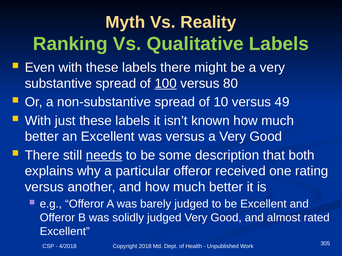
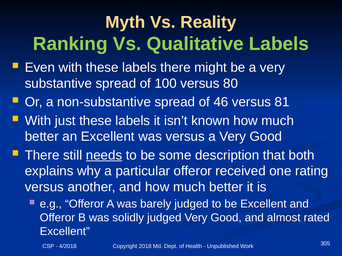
100 underline: present -> none (166, 84)
10: 10 -> 46 (221, 102)
49: 49 -> 81 (282, 102)
